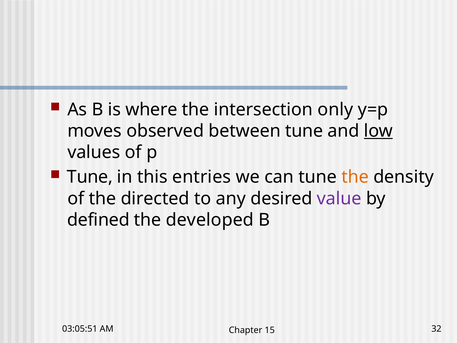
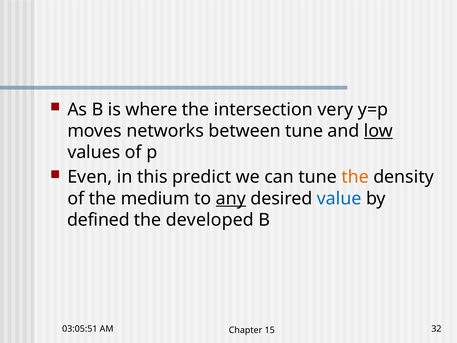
only: only -> very (335, 109)
observed: observed -> networks (165, 131)
Tune: Tune -> Even (90, 177)
entries: entries -> predict (202, 177)
directed: directed -> medium (155, 198)
any underline: none -> present (231, 198)
value colour: purple -> blue (339, 198)
